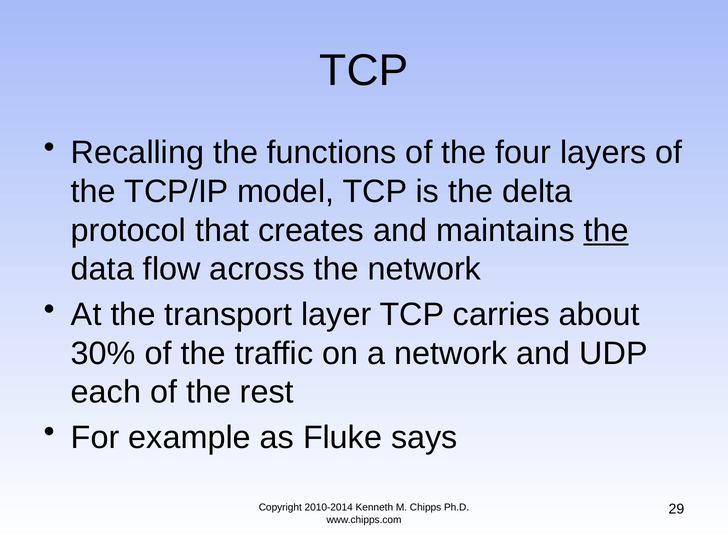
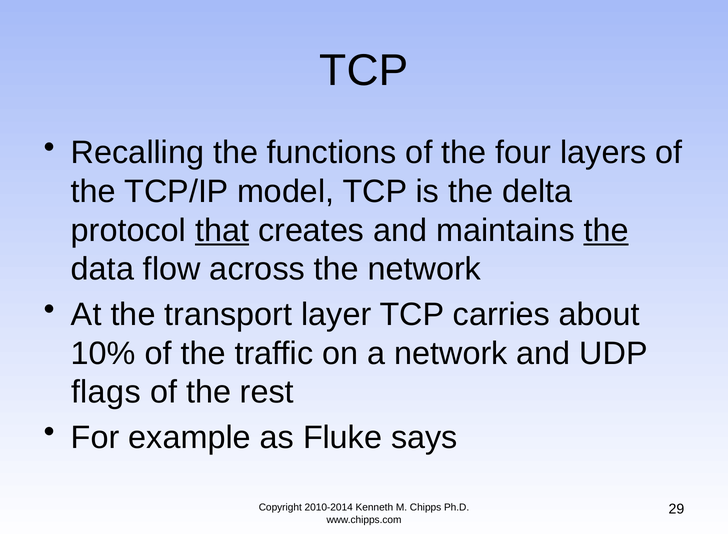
that underline: none -> present (222, 230)
30%: 30% -> 10% (103, 353)
each: each -> flags (106, 392)
